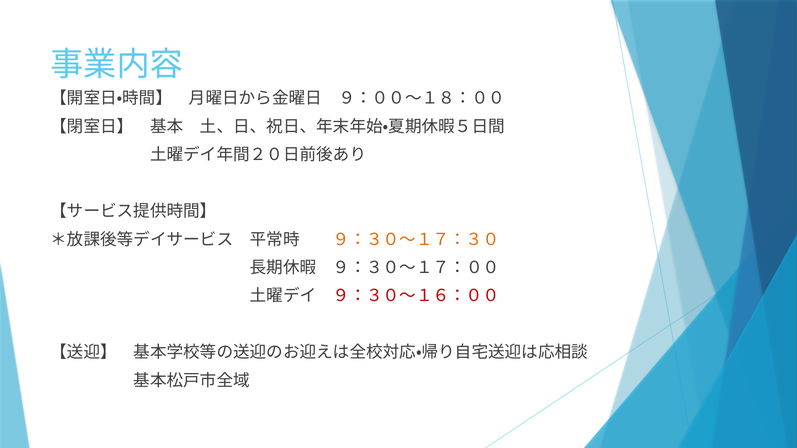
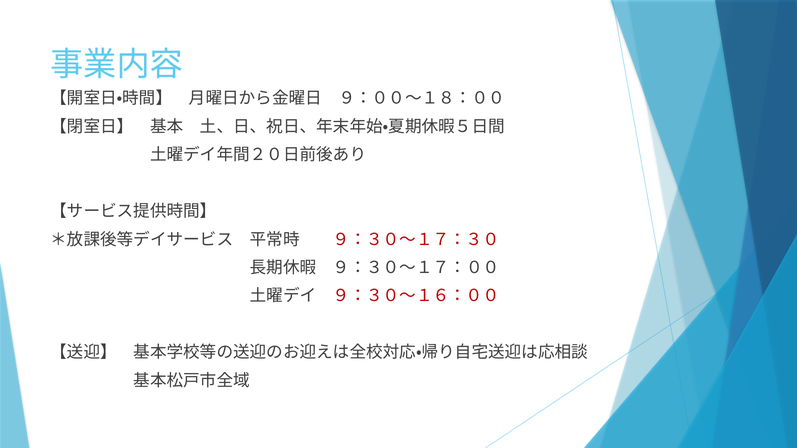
９：３０～１７：３０ colour: orange -> red (416, 240)
